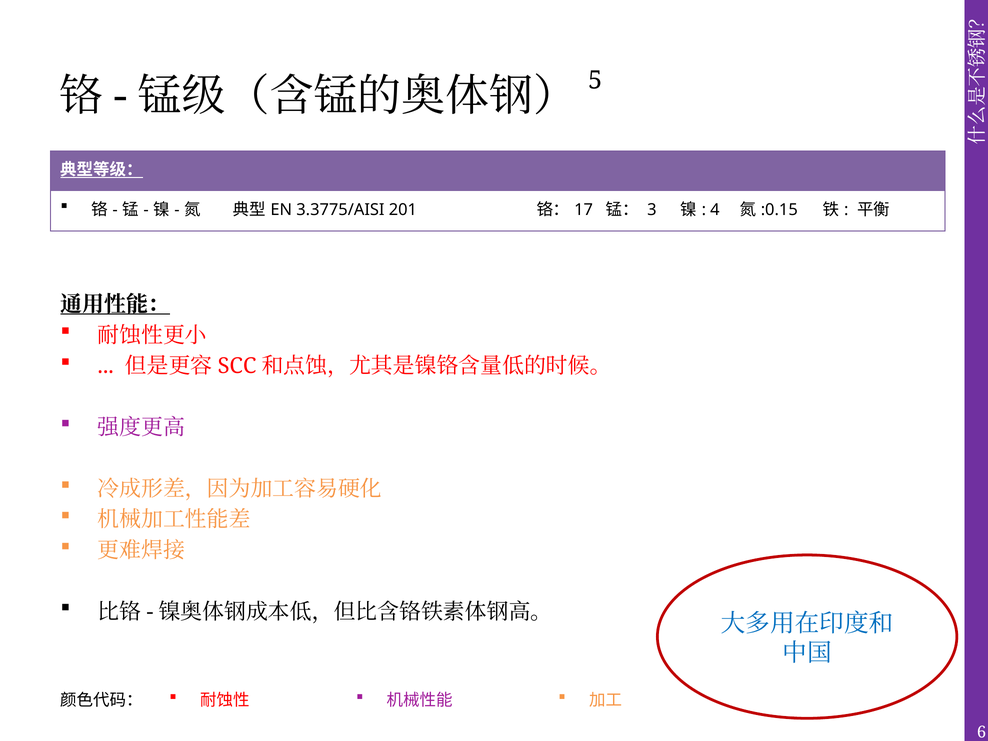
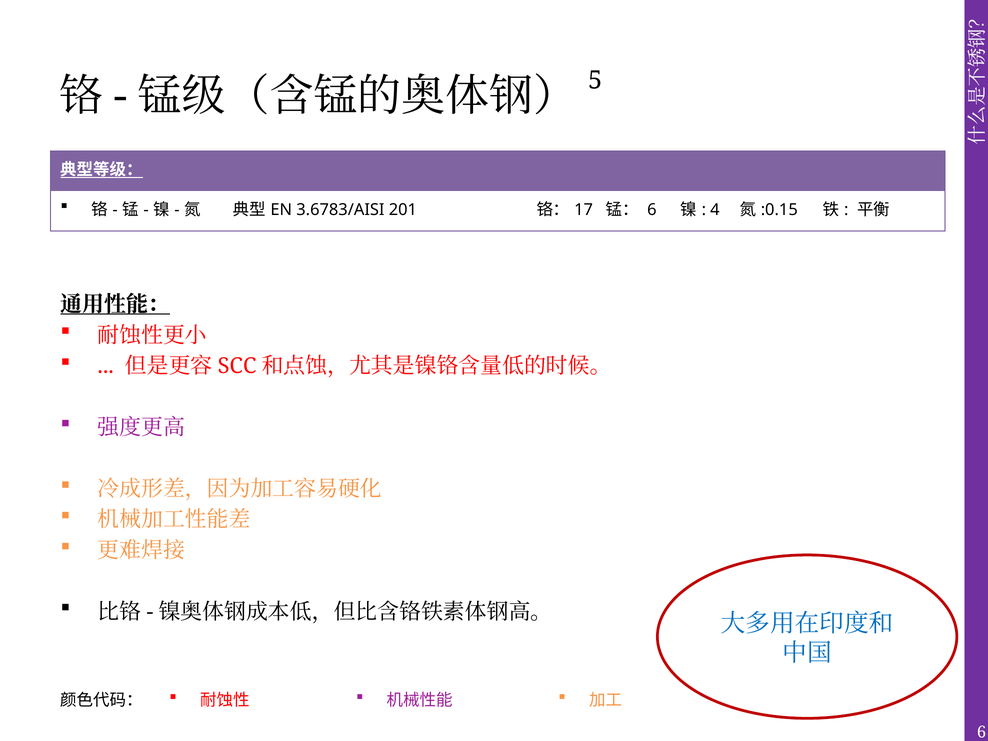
3.3775/AISI: 3.3775/AISI -> 3.6783/AISI (340, 210)
3: 3 -> 6 (652, 210)
